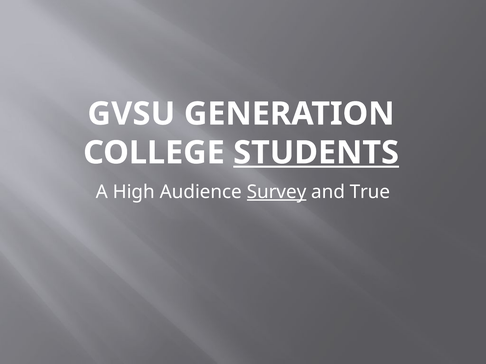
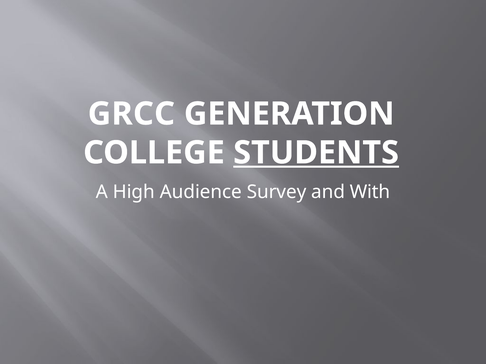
GVSU: GVSU -> GRCC (131, 114)
Survey underline: present -> none (277, 192)
True: True -> With (370, 192)
